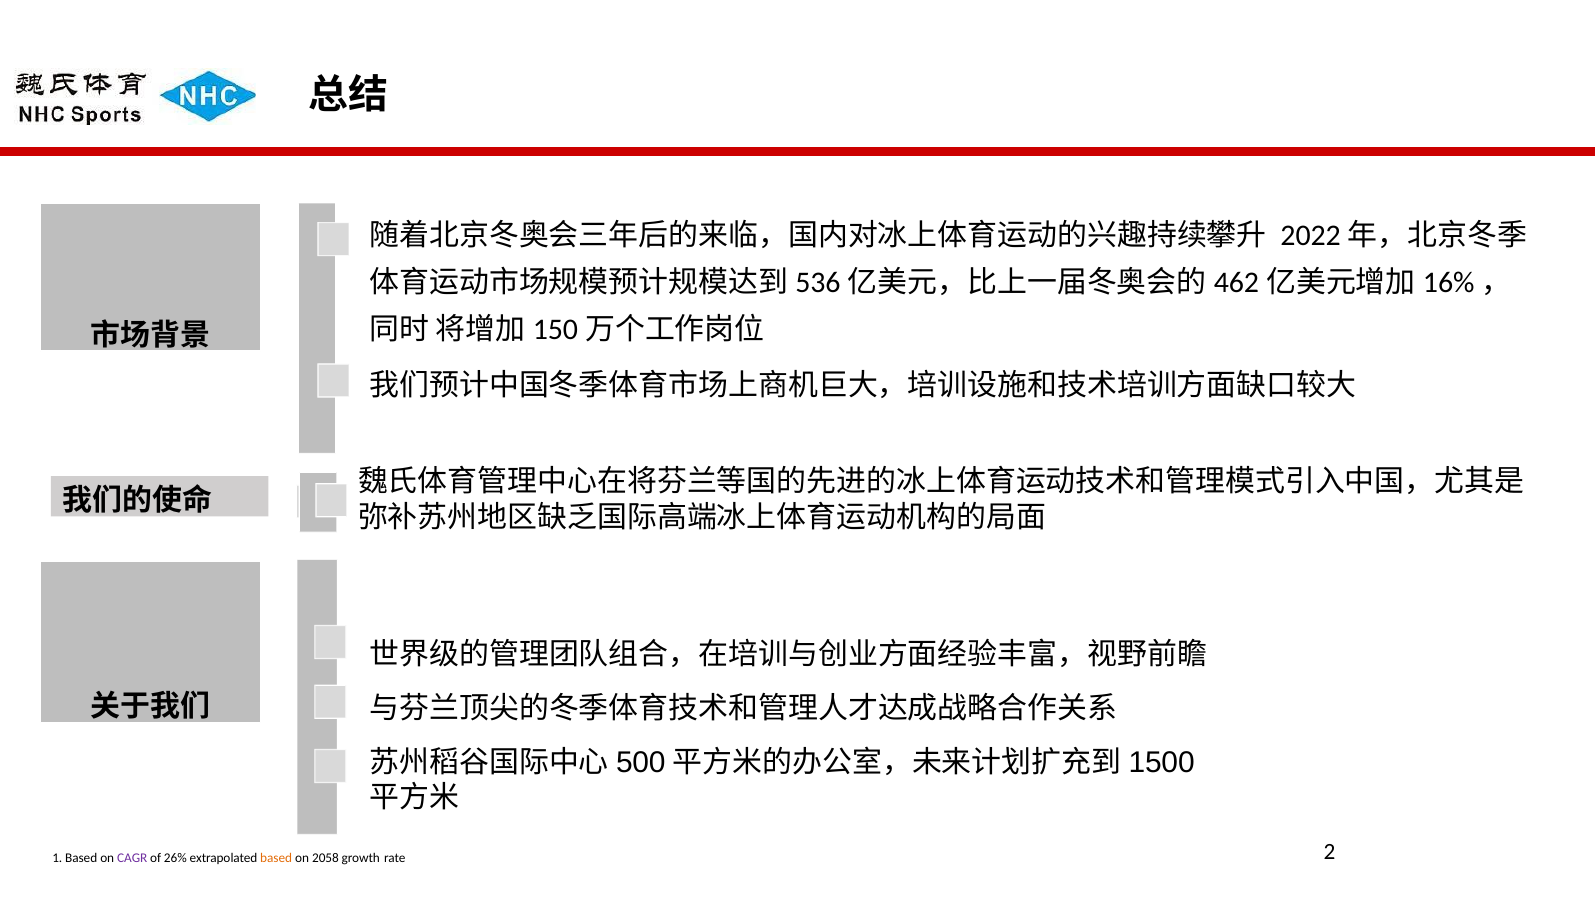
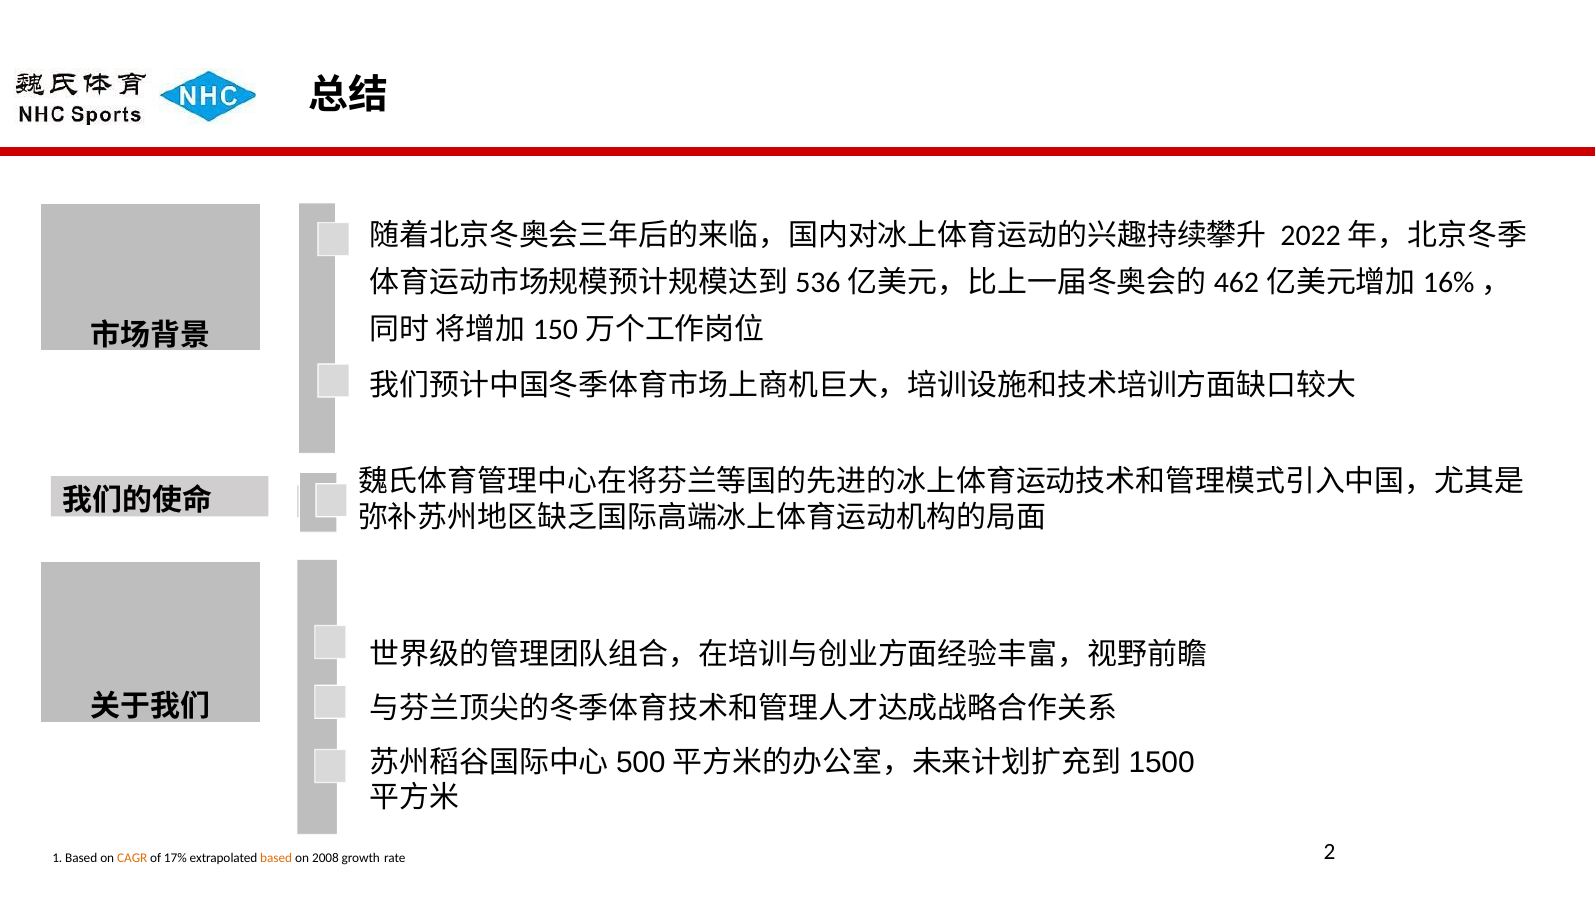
CAGR colour: purple -> orange (132, 858)
26%: 26% -> 17% (175, 858)
2058: 2058 -> 2008 (326, 858)
